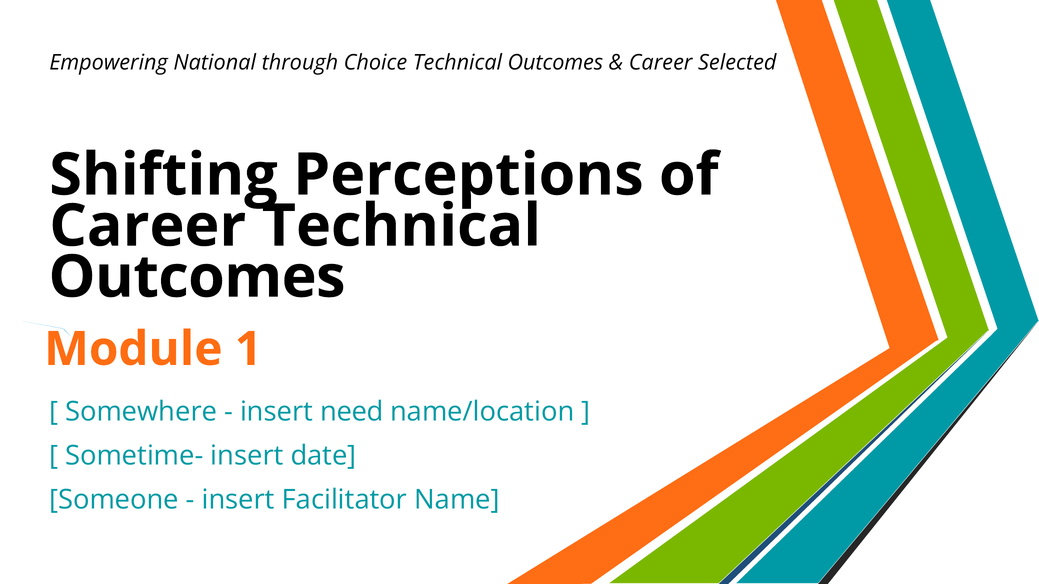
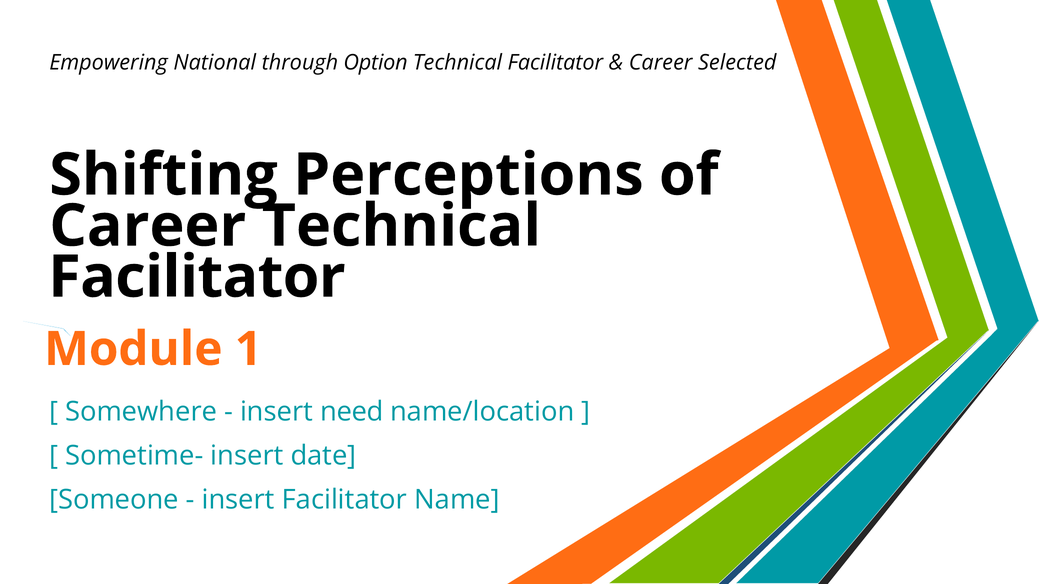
Choice: Choice -> Option (376, 62)
Outcomes: Outcomes -> Facilitator (555, 62)
Outcomes: Outcomes -> Facilitator (197, 277)
